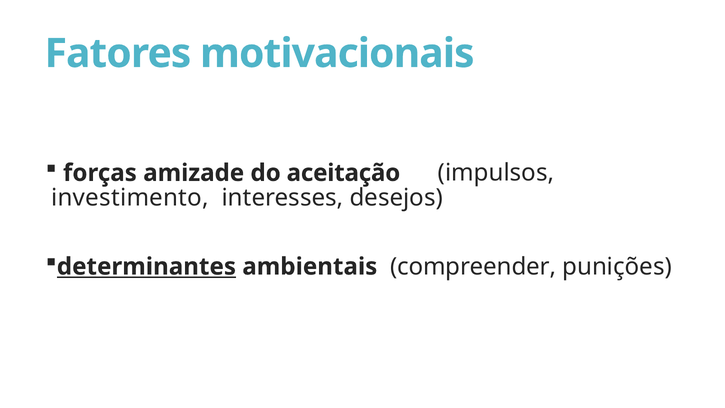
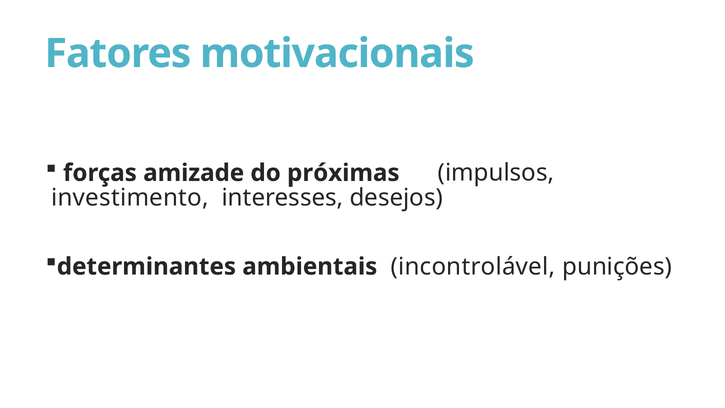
aceitação: aceitação -> próximas (343, 173)
determinantes underline: present -> none (146, 267)
compreender: compreender -> incontrolável (473, 267)
